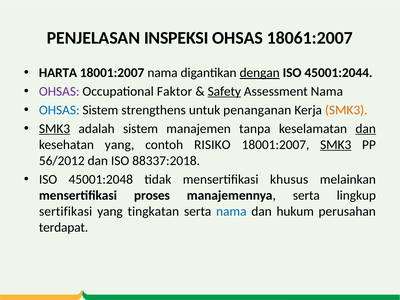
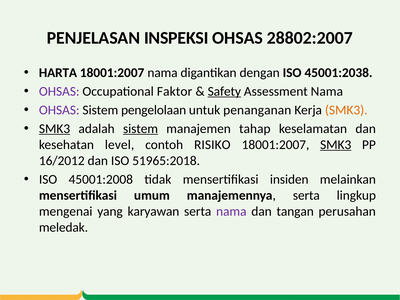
18061:2007: 18061:2007 -> 28802:2007 (310, 38)
dengan underline: present -> none (260, 73)
45001:2044: 45001:2044 -> 45001:2038 (339, 73)
OHSAS colour: blue -> purple (59, 110)
strengthens: strengthens -> pengelolaan (154, 110)
sistem underline: none -> present (141, 129)
tanpa: tanpa -> tahap (255, 129)
dan underline: present -> none (366, 129)
kesehatan yang: yang -> level (120, 145)
56/2012: 56/2012 -> 16/2012 (62, 161)
88337:2018: 88337:2018 -> 51965:2018 (166, 161)
45001:2048: 45001:2048 -> 45001:2008 (101, 179)
khusus: khusus -> insiden (289, 179)
proses: proses -> umum (152, 195)
sertifikasi: sertifikasi -> mengenai (66, 211)
tingkatan: tingkatan -> karyawan (153, 211)
nama colour: blue -> purple (231, 211)
hukum: hukum -> tangan (295, 211)
terdapat: terdapat -> meledak (63, 227)
